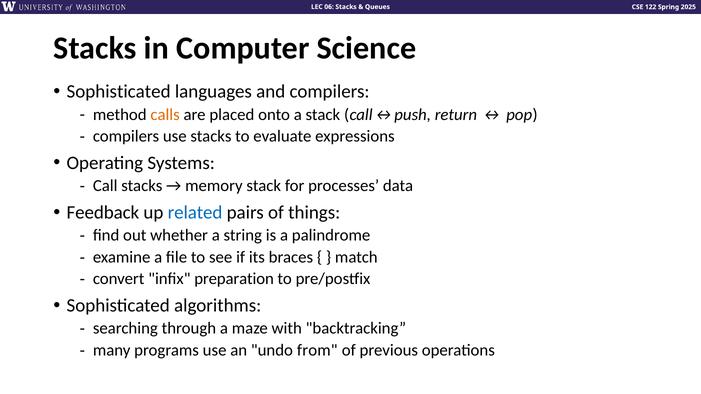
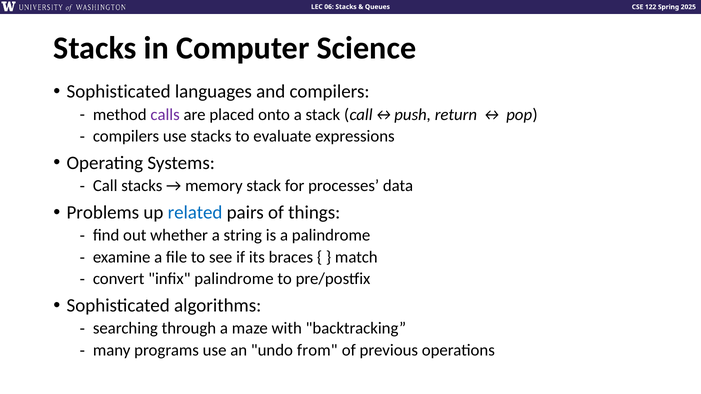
calls colour: orange -> purple (165, 115)
Feedback: Feedback -> Problems (103, 213)
infix preparation: preparation -> palindrome (234, 279)
